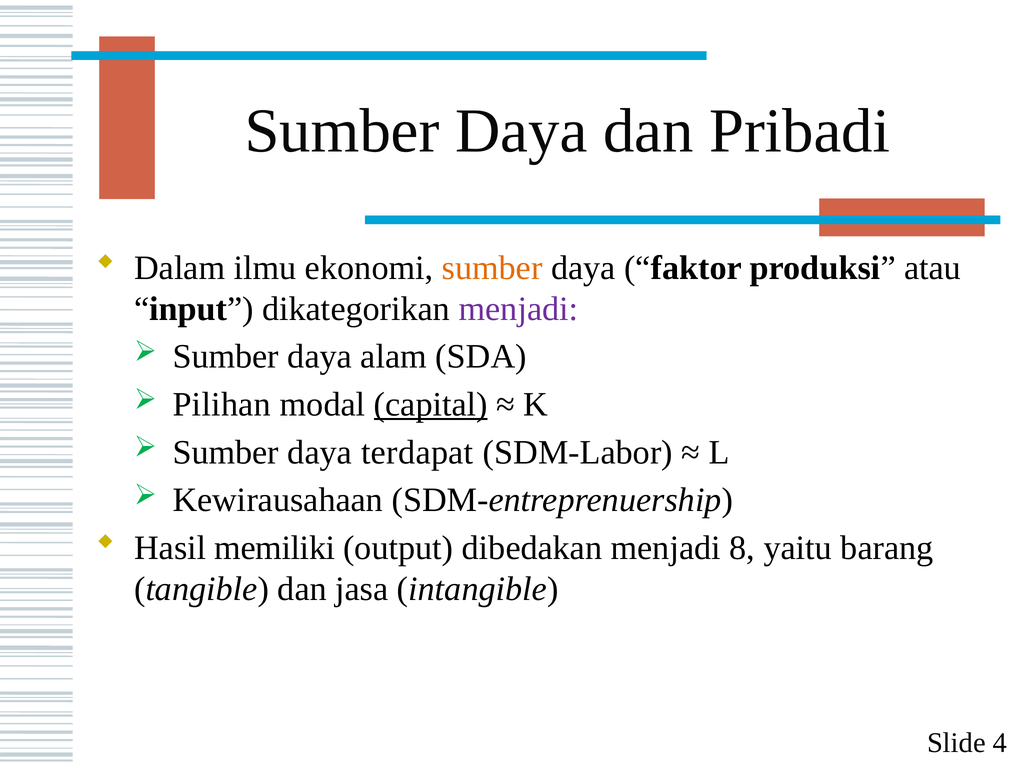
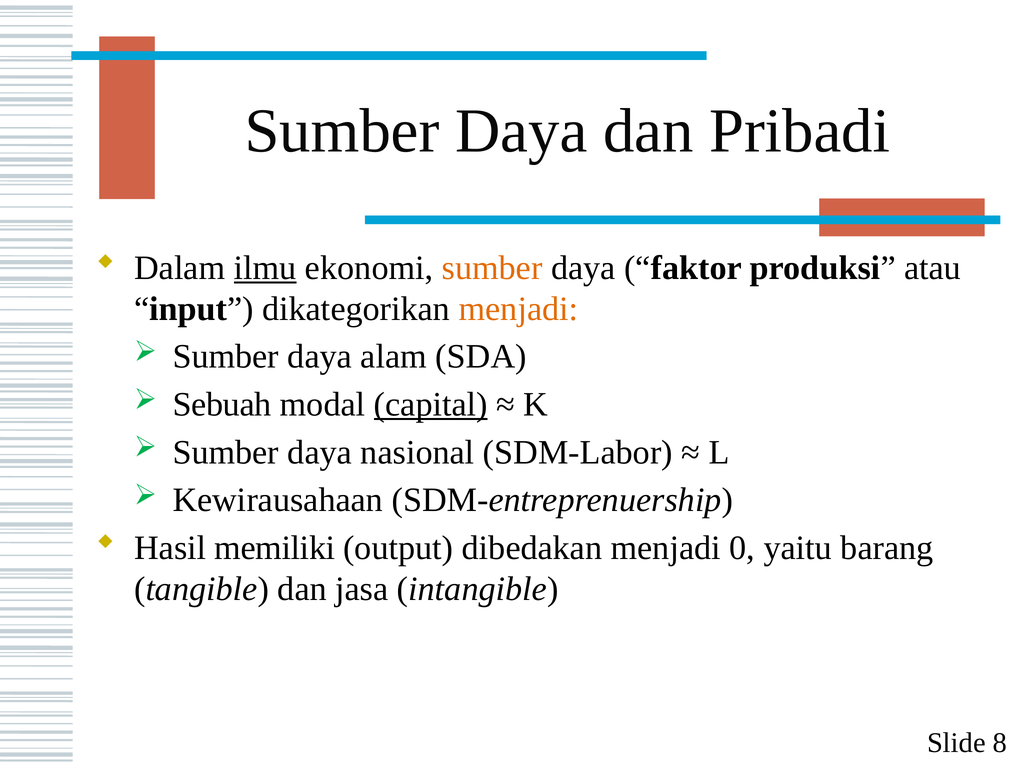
ilmu underline: none -> present (265, 268)
menjadi colour: purple -> orange (518, 309)
Pilihan: Pilihan -> Sebuah (222, 405)
terdapat: terdapat -> nasional (417, 453)
8: 8 -> 0 (742, 548)
4: 4 -> 8 (1000, 743)
